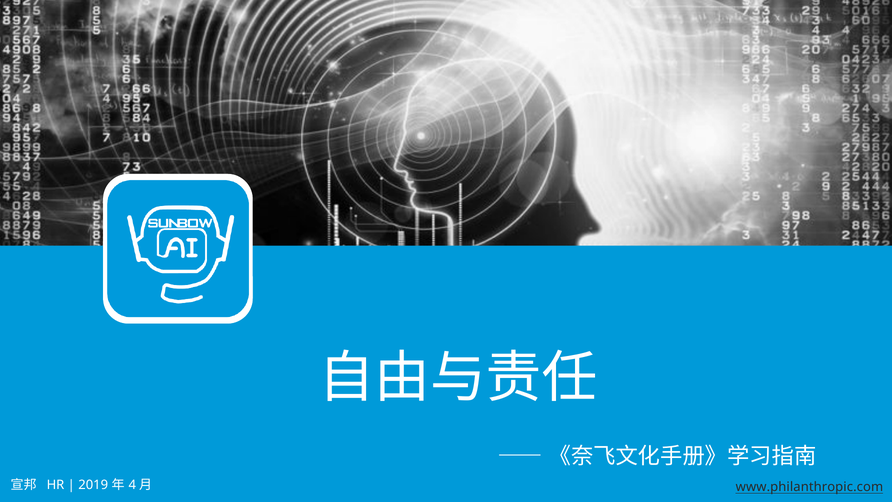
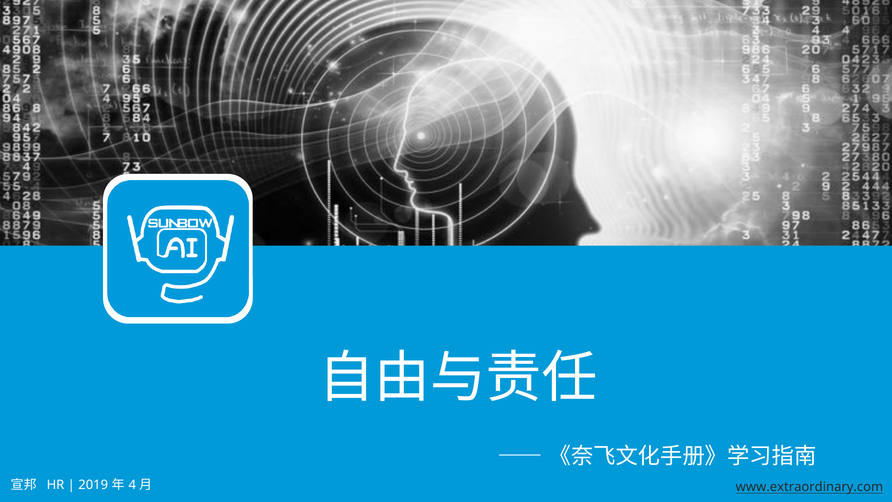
www.philanthropic.com: www.philanthropic.com -> www.extraordinary.com (809, 487)
